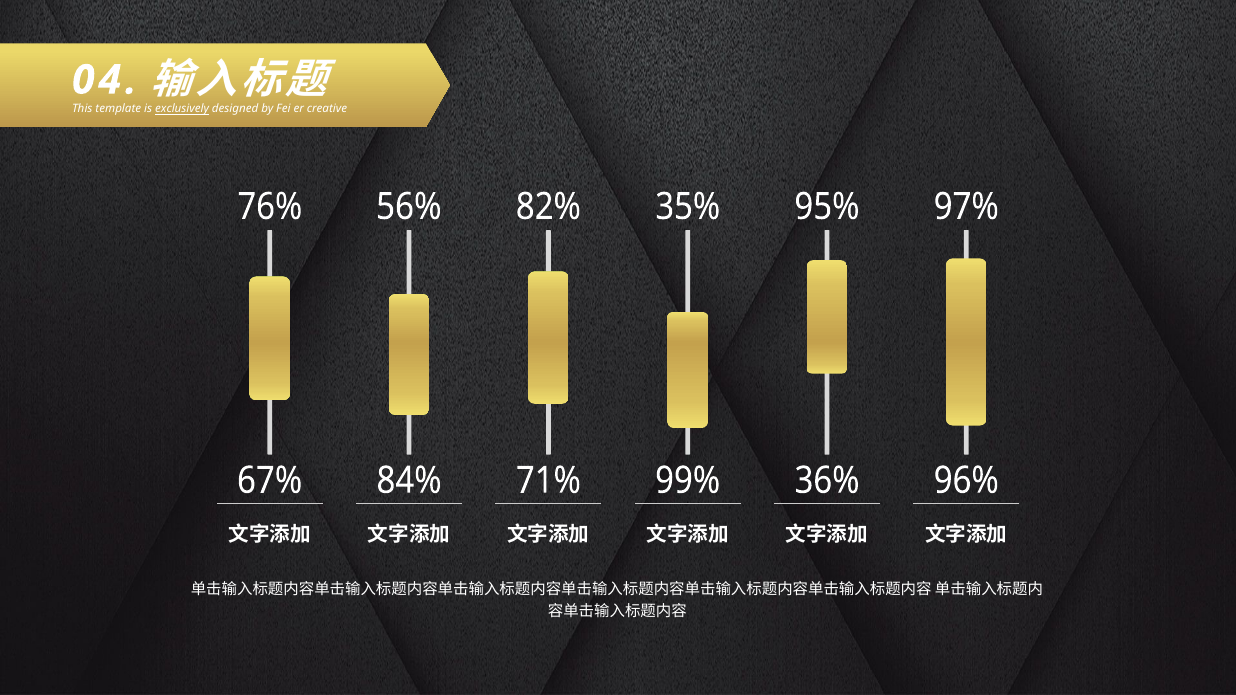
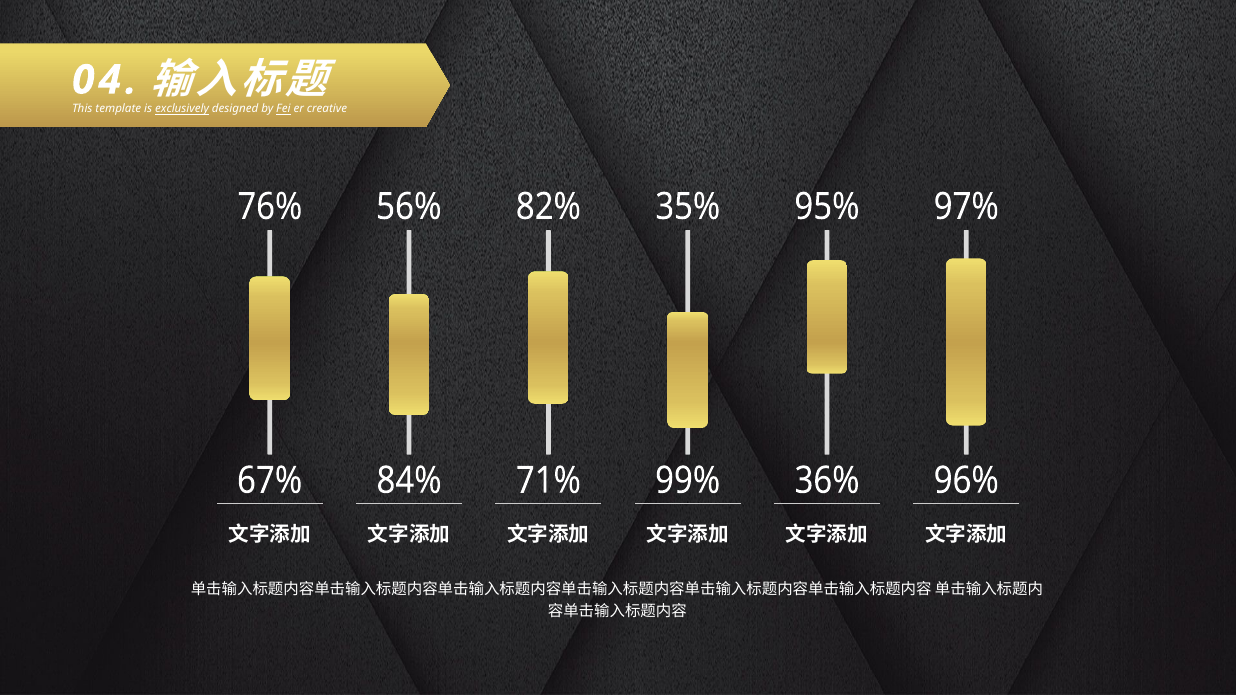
Fei underline: none -> present (283, 109)
